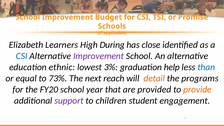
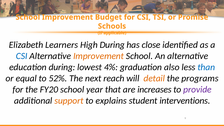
Improvement colour: purple -> orange (99, 56)
education ethnic: ethnic -> during (62, 67)
3%: 3% -> 4% (111, 67)
help: help -> also (172, 67)
73%: 73% -> 52% (58, 78)
provided: provided -> increases (154, 90)
provide colour: orange -> purple (197, 90)
support colour: purple -> orange (69, 101)
children: children -> explains (111, 101)
engagement: engagement -> interventions (185, 101)
